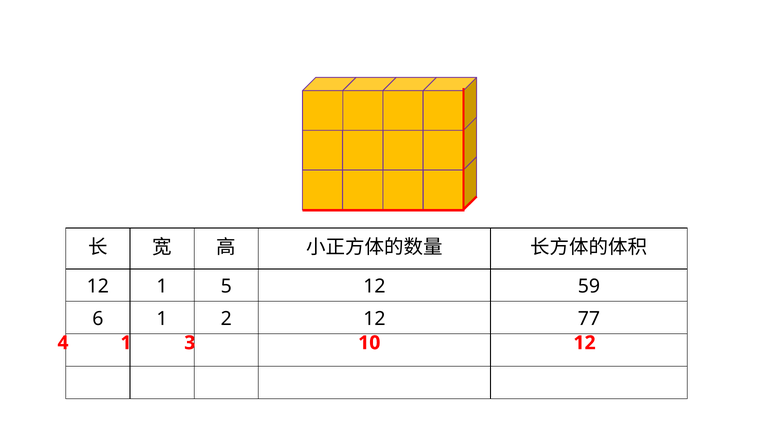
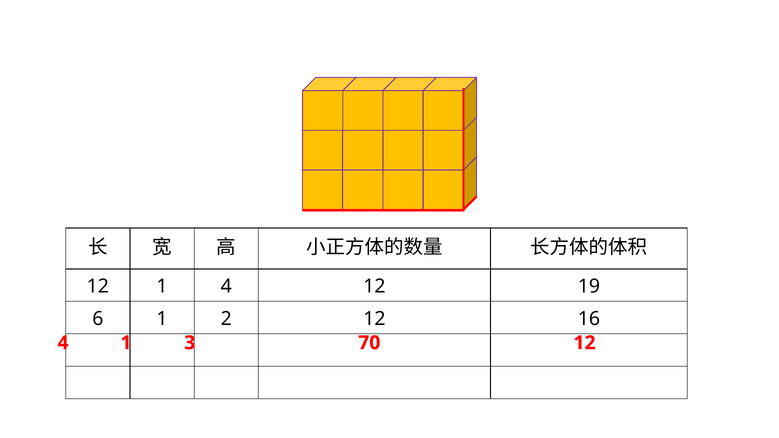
1 5: 5 -> 4 (226, 286)
59: 59 -> 19 (589, 286)
77: 77 -> 16 (589, 319)
10: 10 -> 70 (369, 343)
